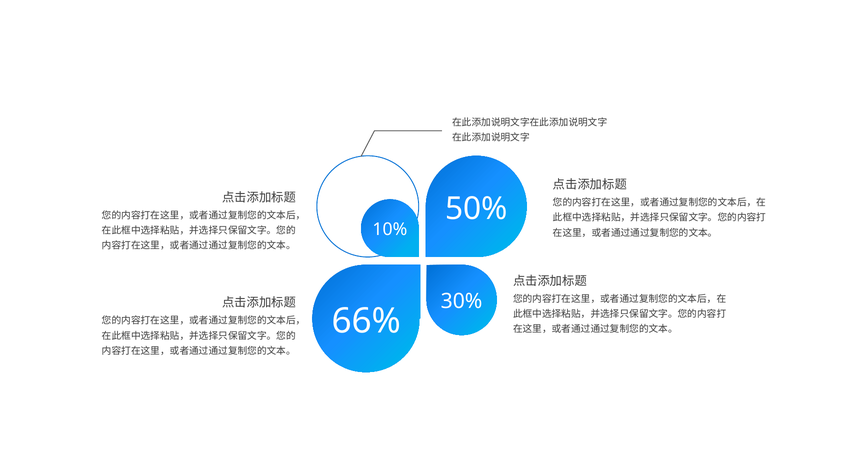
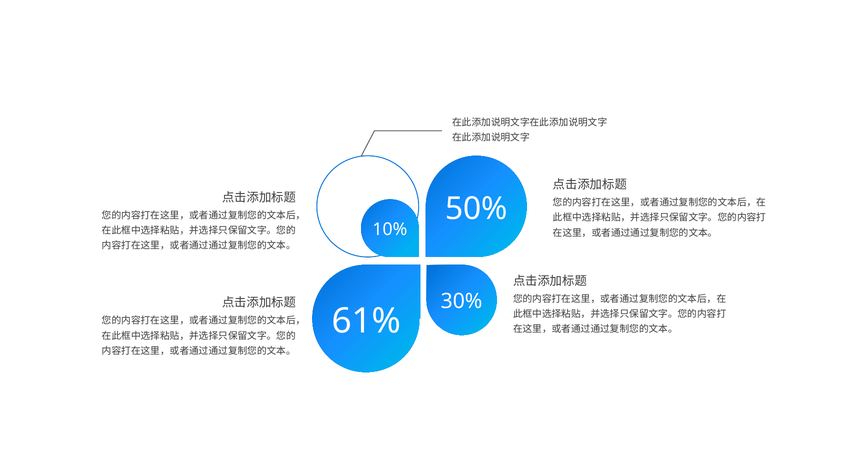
66%: 66% -> 61% (366, 321)
